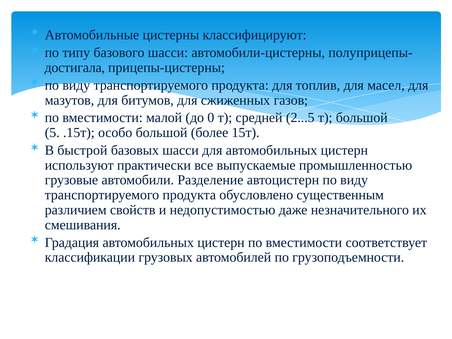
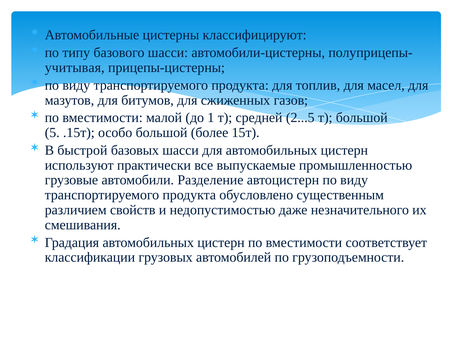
достигала: достигала -> учитывая (75, 68)
0: 0 -> 1 (211, 118)
